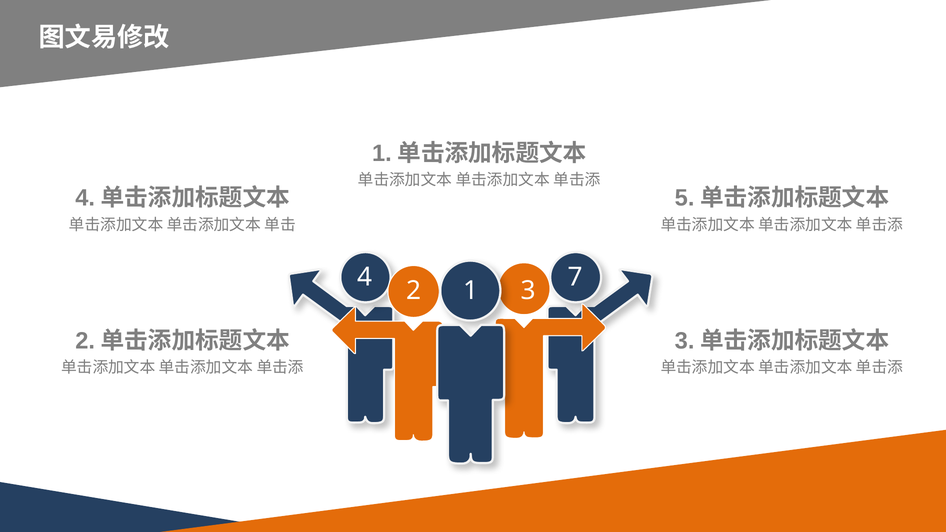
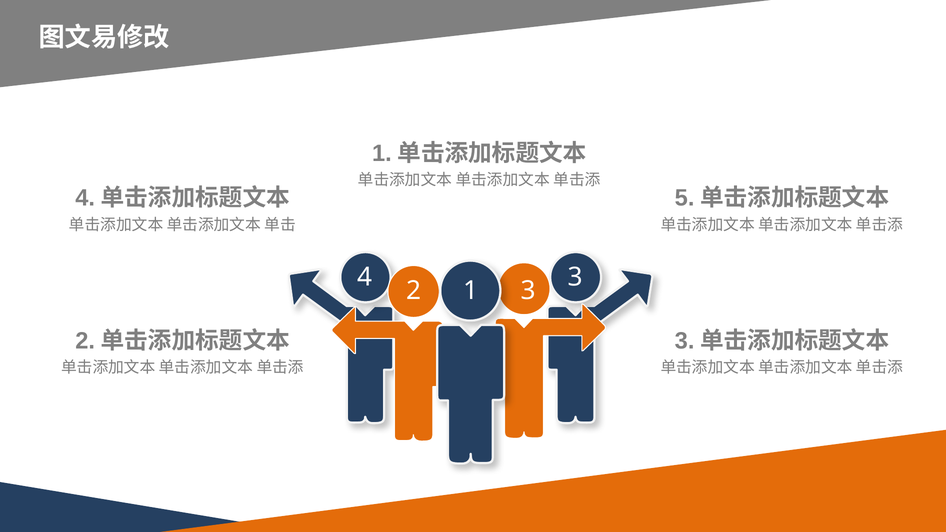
4 7: 7 -> 3 (575, 277)
